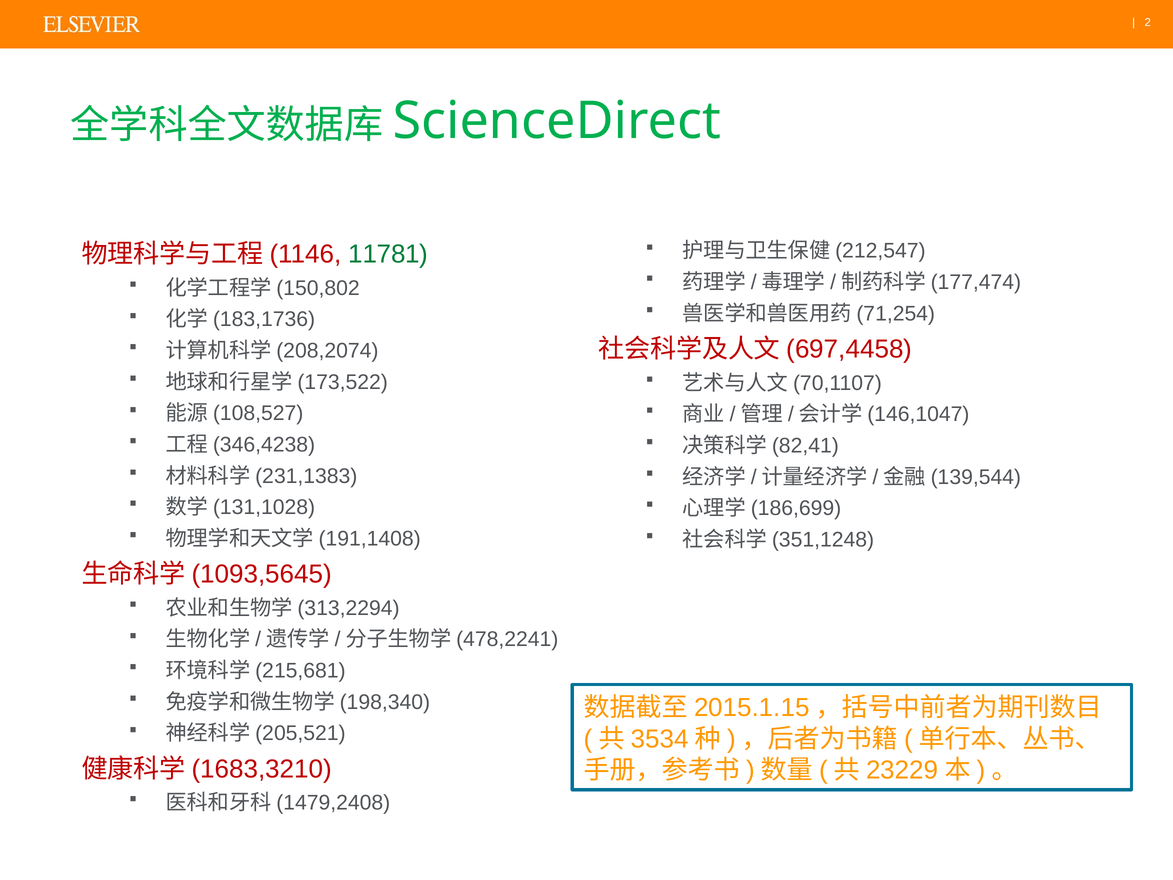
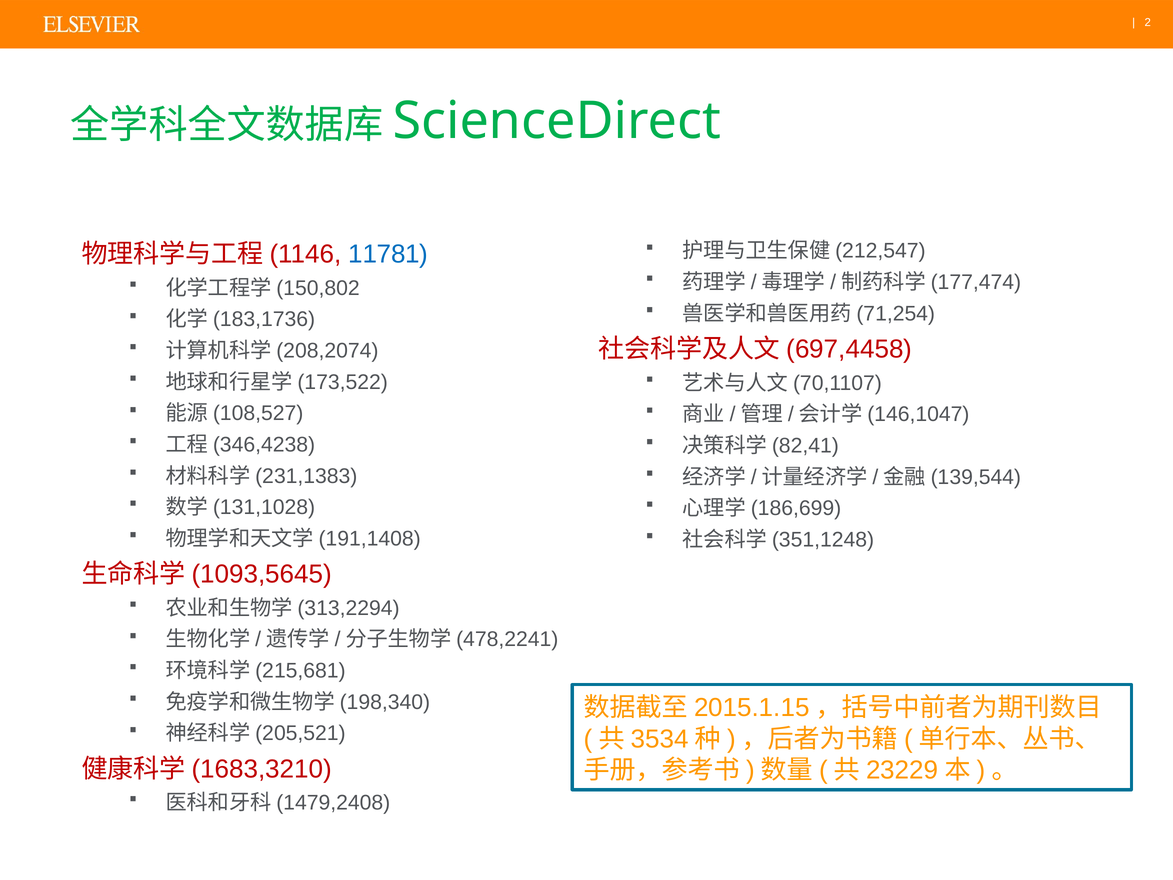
11781 colour: green -> blue (388, 254)
